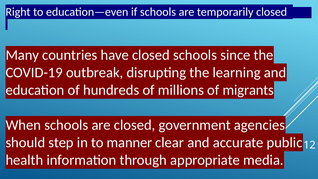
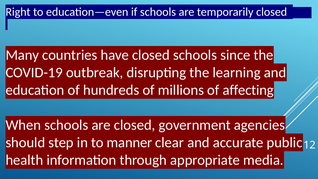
migrants: migrants -> affecting (248, 90)
